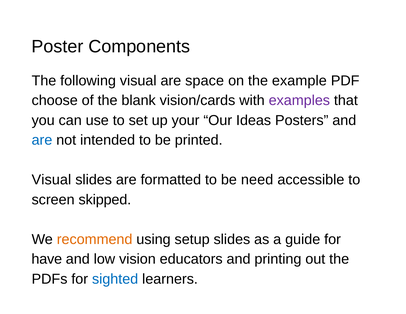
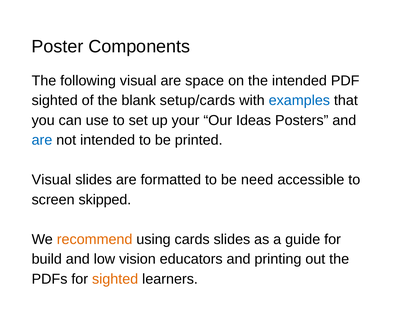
the example: example -> intended (299, 81)
choose: choose -> sighted (55, 100)
vision/cards: vision/cards -> setup/cards (197, 100)
examples colour: purple -> blue (299, 100)
setup: setup -> cards (192, 239)
have: have -> build (47, 259)
sighted colour: blue -> orange (115, 279)
